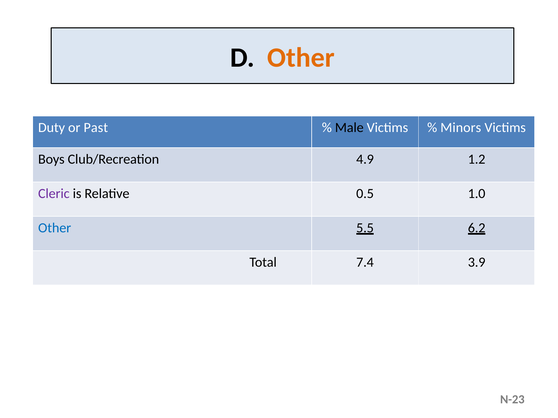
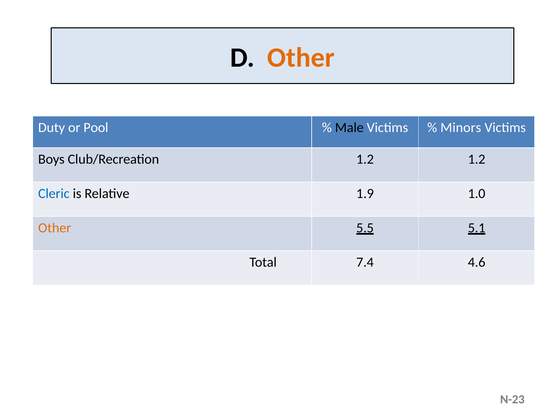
Past: Past -> Pool (96, 128)
Club/Recreation 4.9: 4.9 -> 1.2 (365, 159)
Cleric colour: purple -> blue (54, 194)
0.5: 0.5 -> 1.9 (365, 194)
Other colour: blue -> orange (55, 228)
6.2: 6.2 -> 5.1 (477, 228)
3.9: 3.9 -> 4.6 (477, 262)
